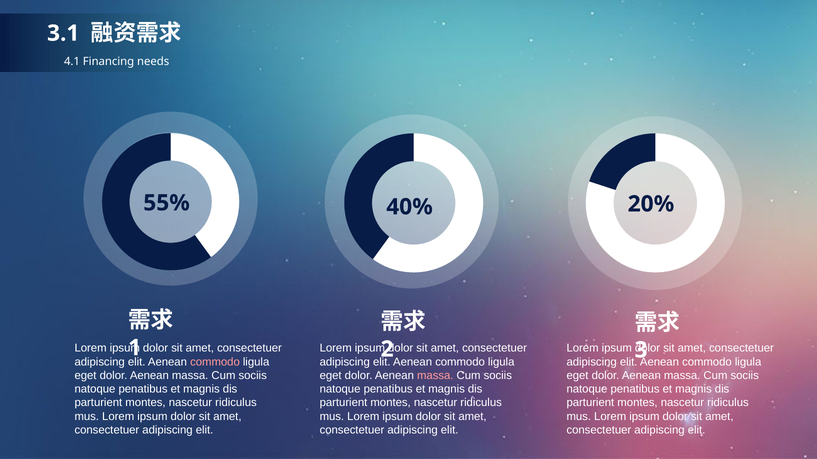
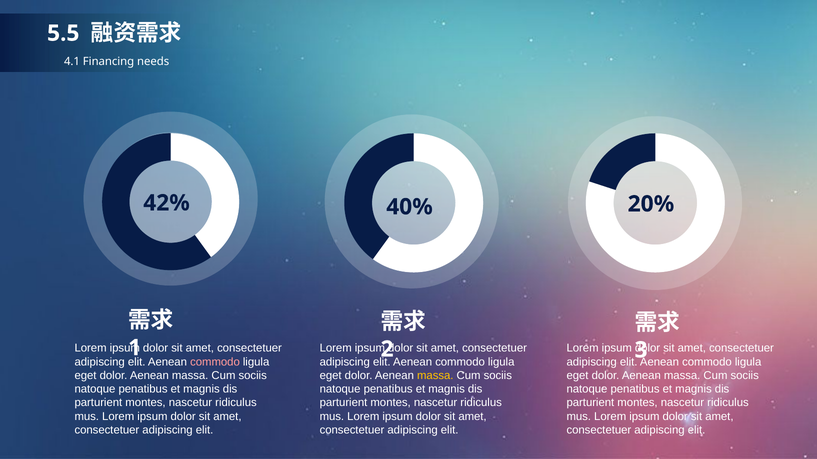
3.1: 3.1 -> 5.5 (63, 33)
55%: 55% -> 42% (167, 203)
massa colour: pink -> yellow (435, 376)
